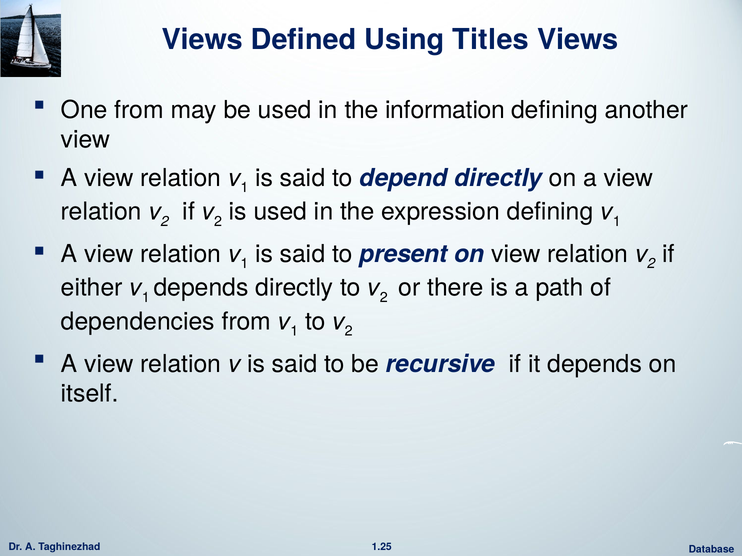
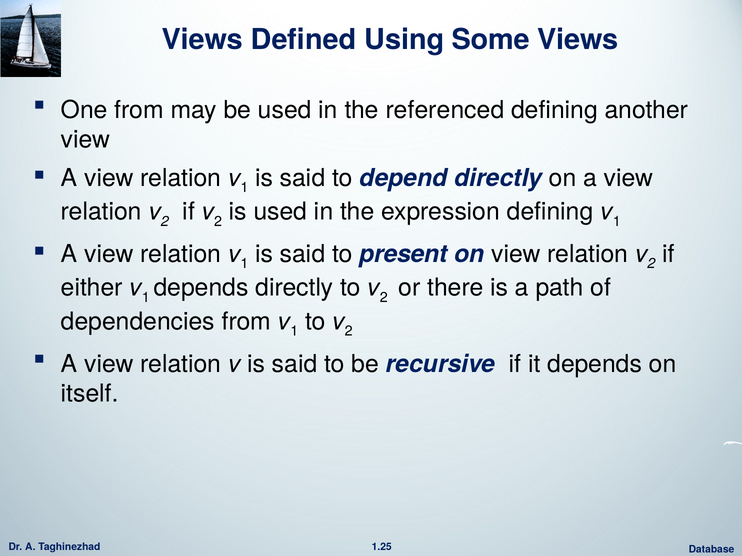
Titles: Titles -> Some (491, 40)
information: information -> referenced (445, 110)
